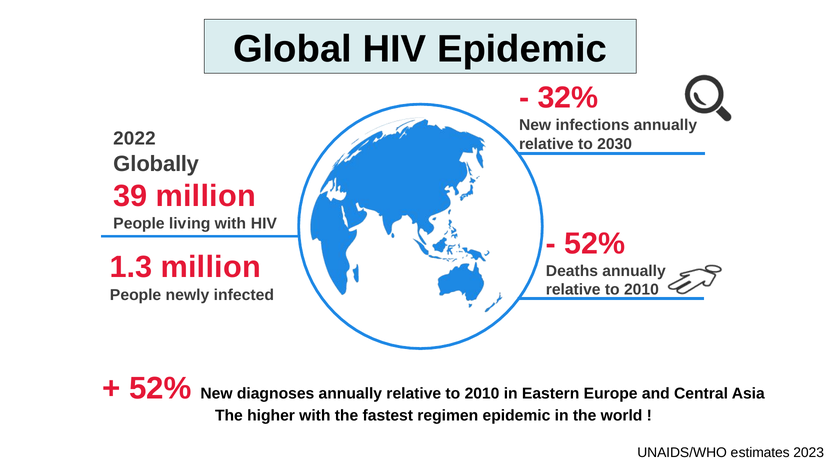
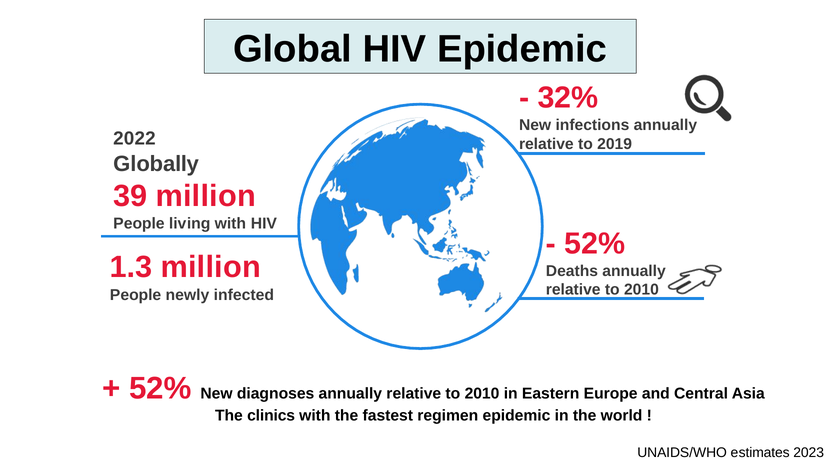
2030: 2030 -> 2019 (615, 144)
higher: higher -> clinics (271, 415)
